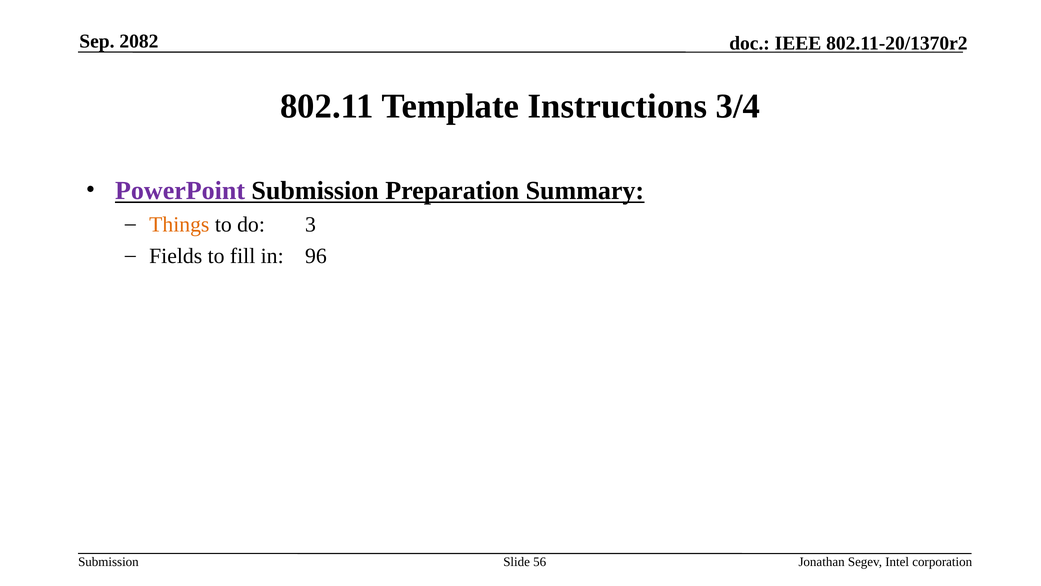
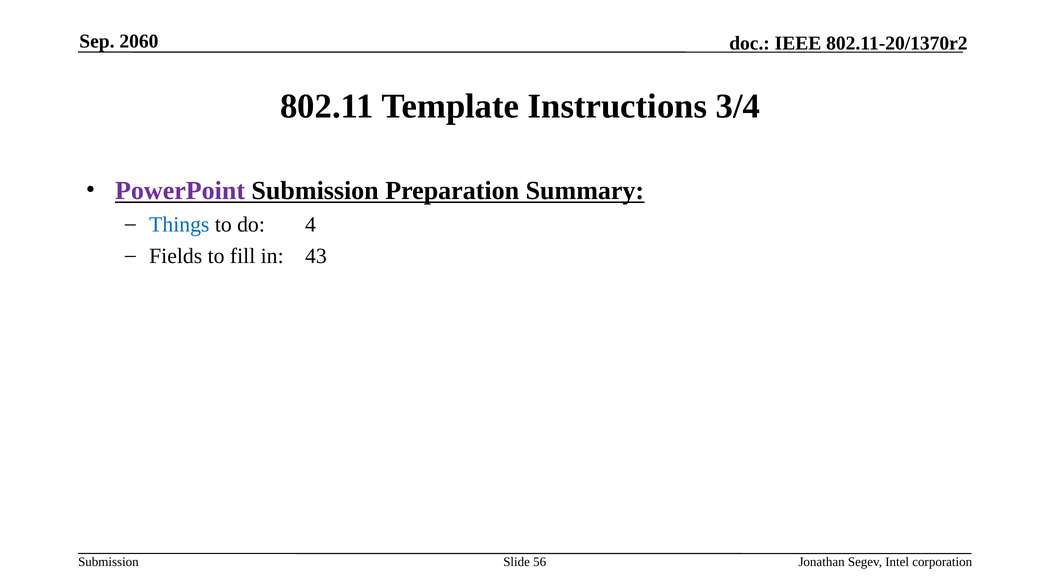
2082: 2082 -> 2060 (139, 41)
Things colour: orange -> blue (179, 224)
3: 3 -> 4 (311, 224)
96: 96 -> 43 (316, 256)
